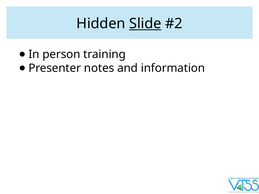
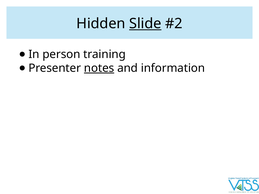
notes underline: none -> present (99, 68)
